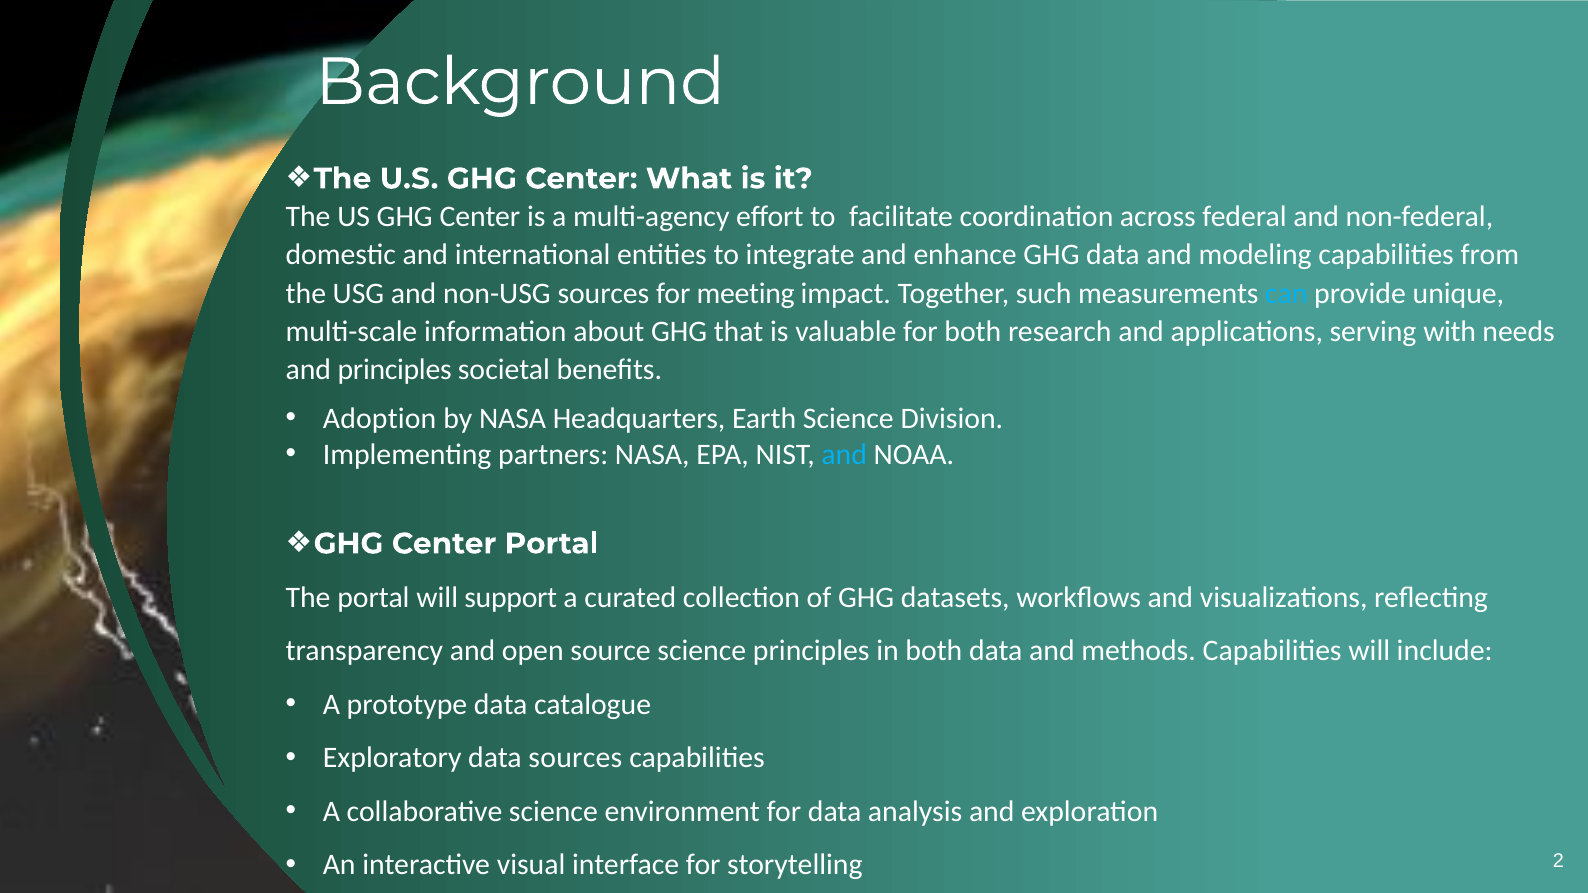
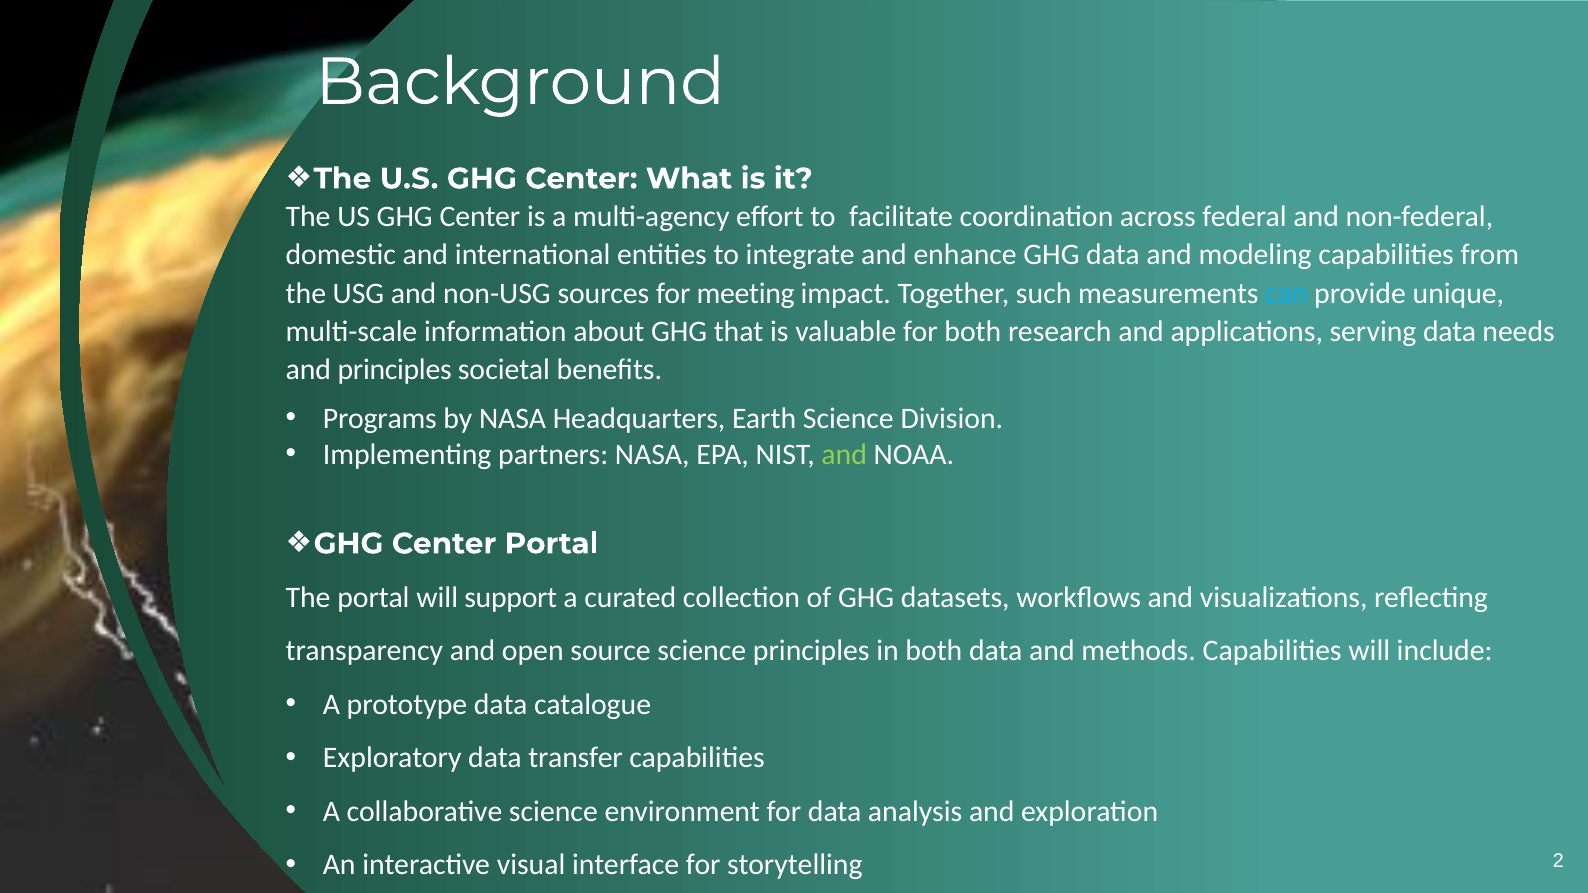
serving with: with -> data (1450, 332)
Adoption: Adoption -> Programs (380, 419)
and colour: light blue -> light green (844, 454)
data sources: sources -> transfer (576, 758)
